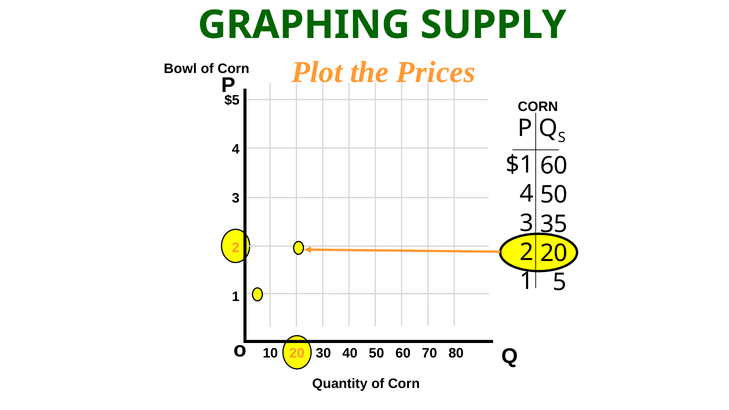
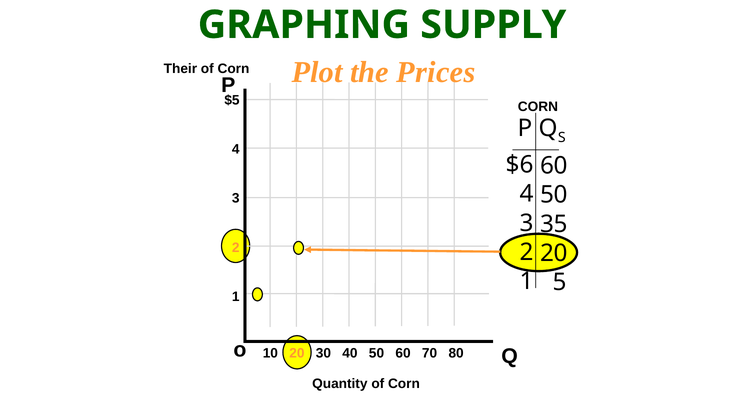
Bowl: Bowl -> Their (180, 69)
$1: $1 -> $6 (520, 165)
